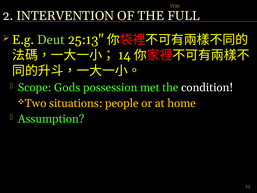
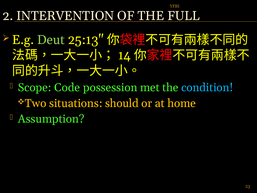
Gods: Gods -> Code (67, 87)
condition colour: white -> light blue (207, 87)
people: people -> should (122, 103)
